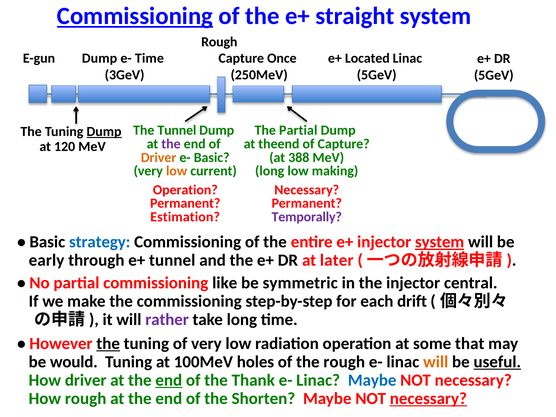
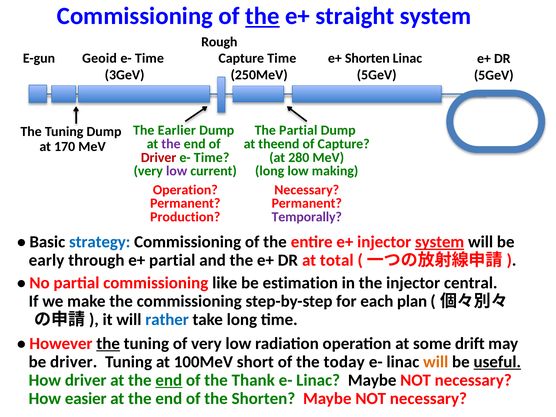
Commissioning underline: present -> none (135, 16)
the underline: none -> present (262, 16)
E-gun Dump: Dump -> Geoid (99, 58)
Capture Once: Once -> Time (282, 58)
e+ Located: Located -> Shorten (367, 58)
The Tunnel: Tunnel -> Earlier (177, 130)
Dump underline: present -> none (104, 131)
120: 120 -> 170 (65, 146)
Driver colour: orange -> red (159, 157)
Basic: Basic -> Time (212, 157)
388: 388 -> 280 (299, 157)
low colour: orange -> purple (177, 171)
Estimation: Estimation -> Production (185, 217)
e+ tunnel: tunnel -> partial (172, 260)
later: later -> total (337, 260)
symmetric: symmetric -> estimation (300, 283)
drift: drift -> plan (412, 301)
rather colour: purple -> blue (167, 319)
that: that -> drift (470, 343)
be would: would -> driver (74, 362)
holes: holes -> short (255, 362)
the rough: rough -> today (344, 362)
Maybe colour: blue -> black (372, 380)
How rough: rough -> easier (86, 399)
necessary underline: present -> none (428, 399)
